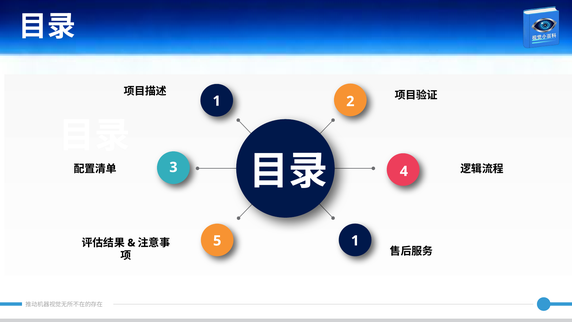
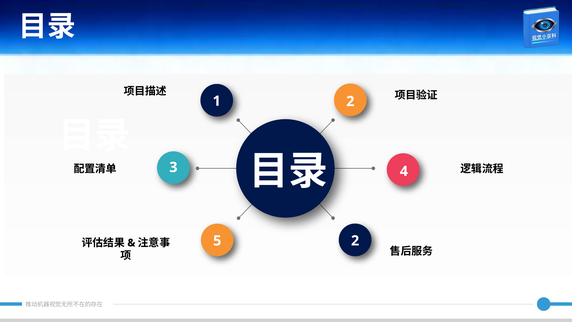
5 1: 1 -> 2 (355, 241)
